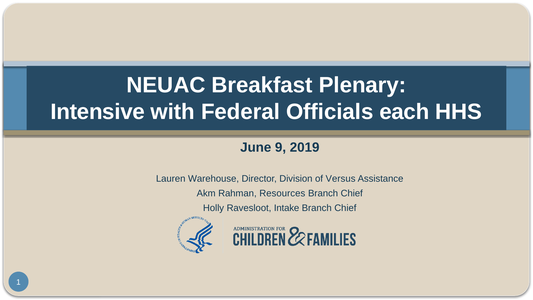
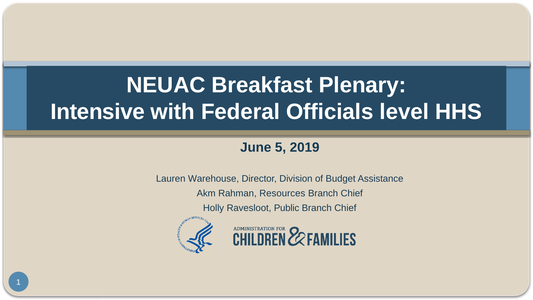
each: each -> level (404, 112)
9: 9 -> 5 (281, 147)
Versus: Versus -> Budget (341, 179)
Intake: Intake -> Public (287, 208)
